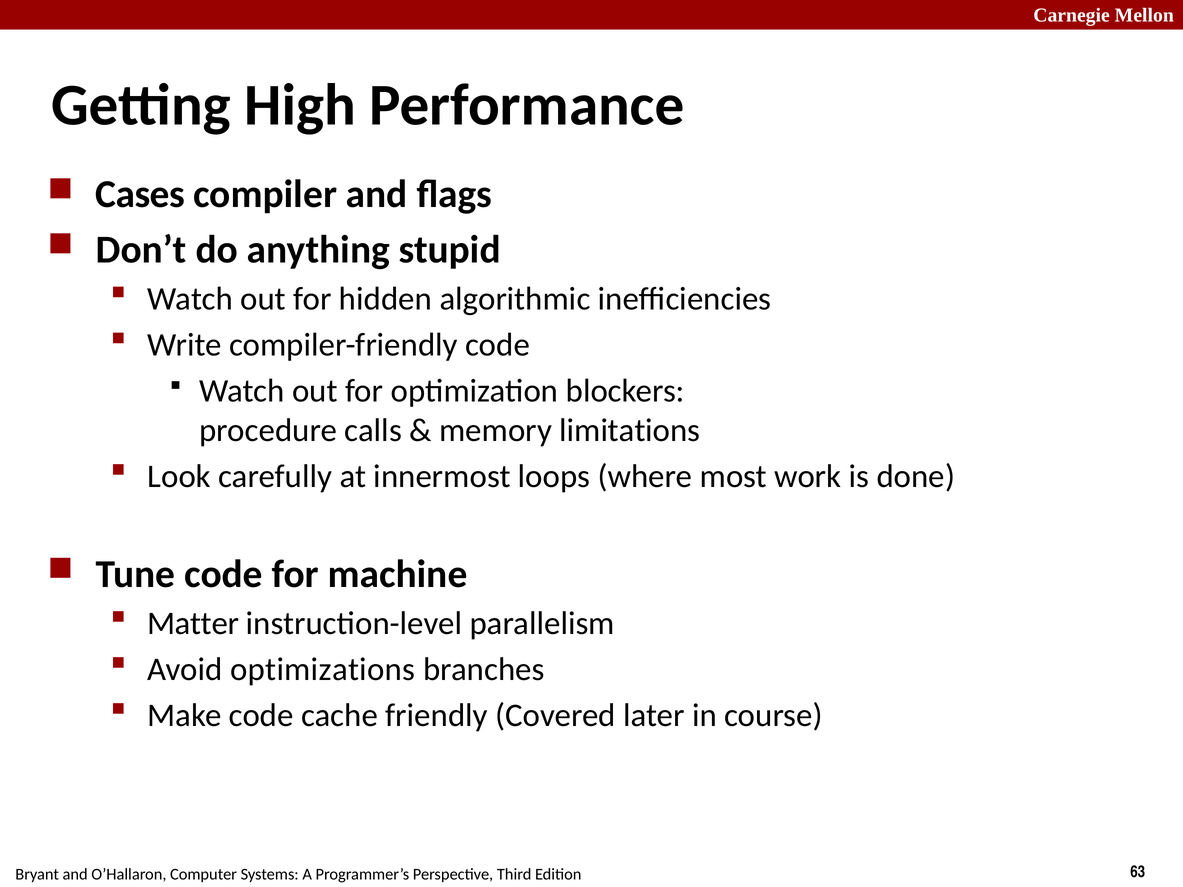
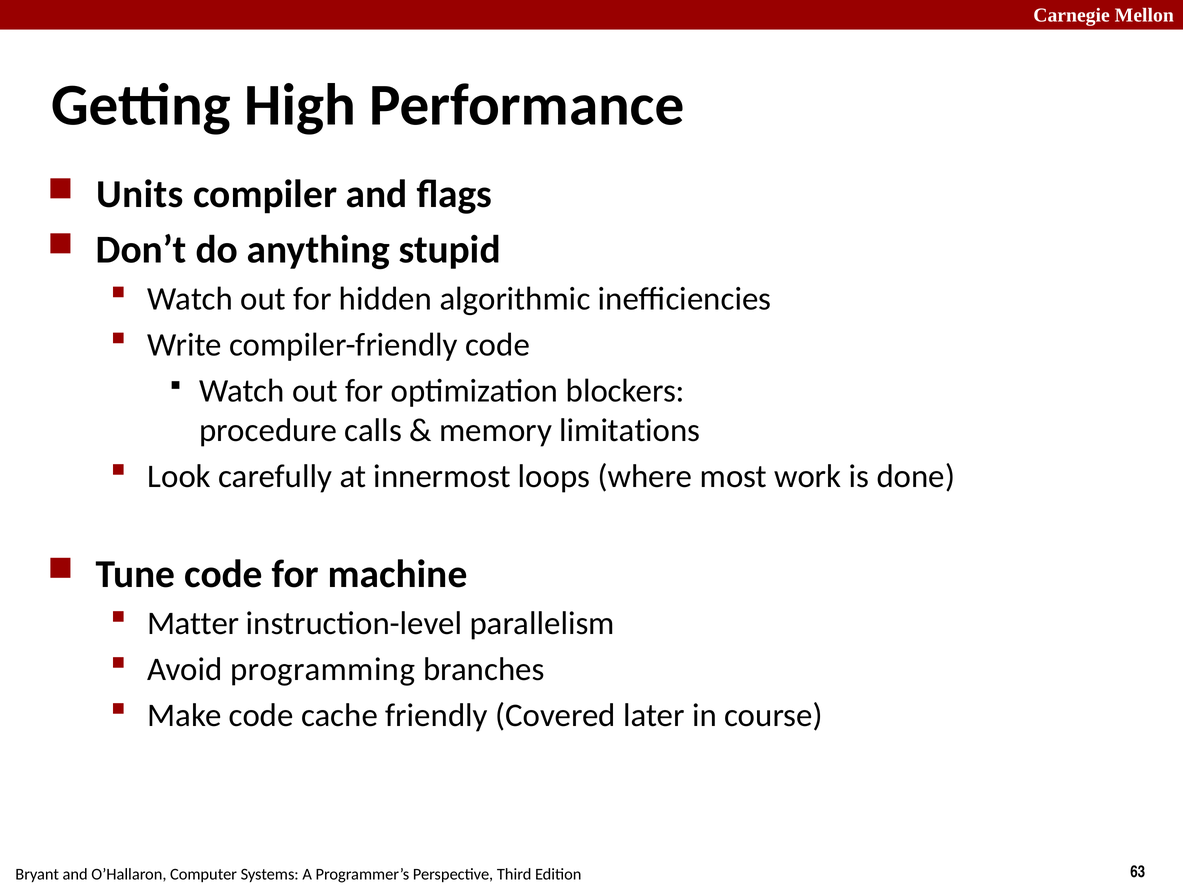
Cases: Cases -> Units (140, 194)
optimizations: optimizations -> programming (323, 670)
